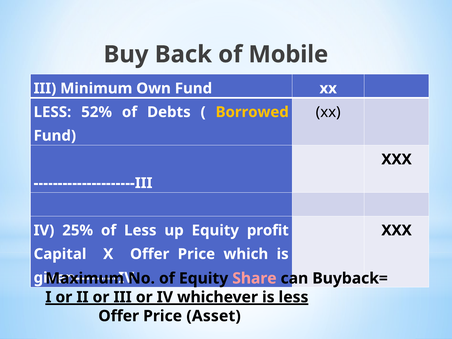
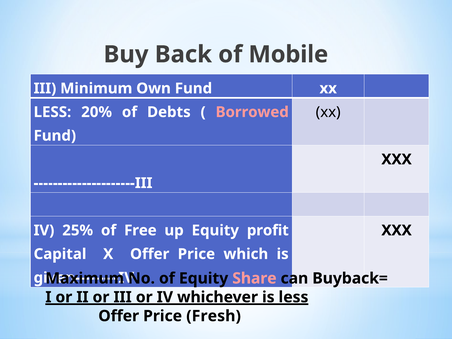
52%: 52% -> 20% (97, 112)
Borrowed colour: yellow -> pink (252, 112)
of Less: Less -> Free (140, 230)
Asset: Asset -> Fresh (214, 316)
